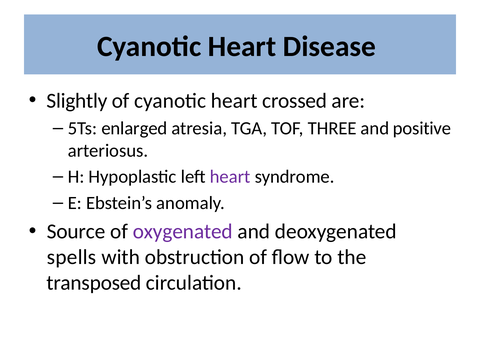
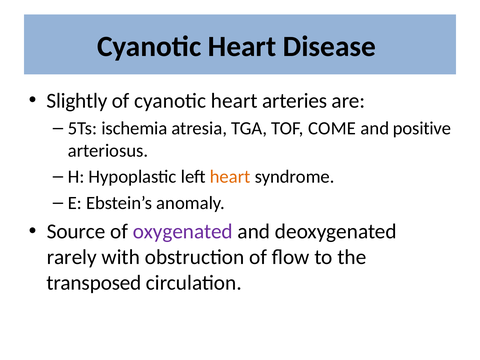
crossed: crossed -> arteries (295, 101)
enlarged: enlarged -> ischemia (134, 128)
THREE: THREE -> COME (332, 128)
heart colour: purple -> orange (230, 177)
spells: spells -> rarely (72, 257)
